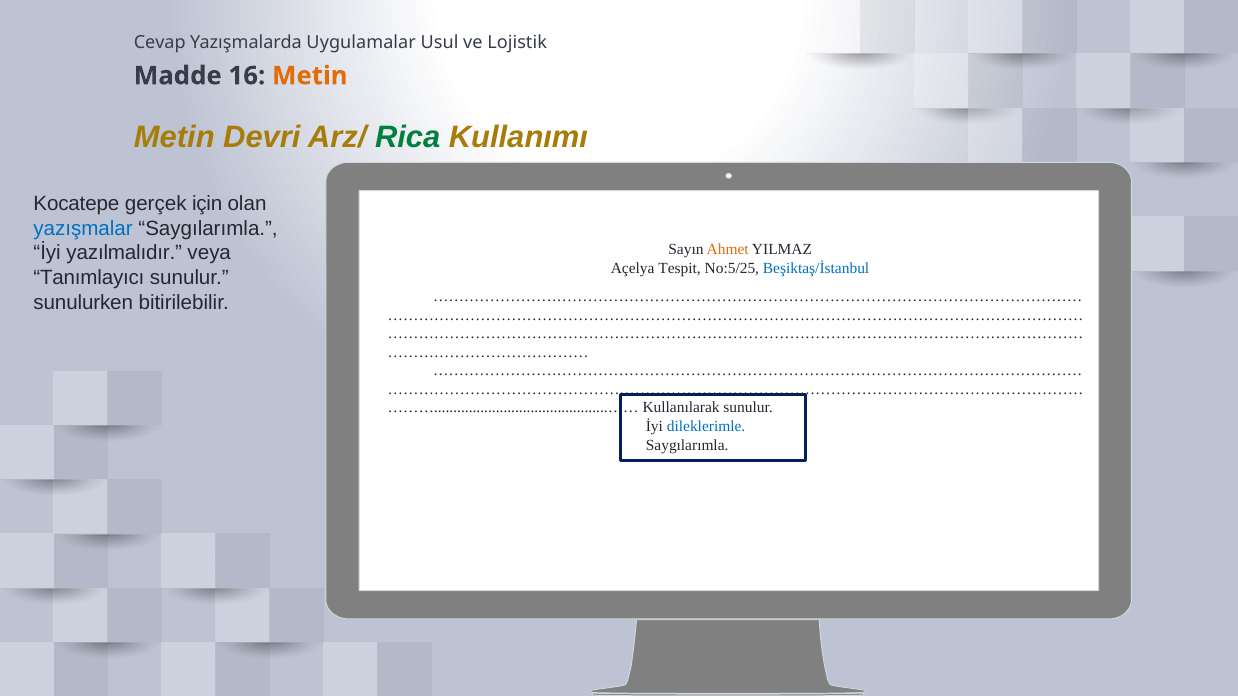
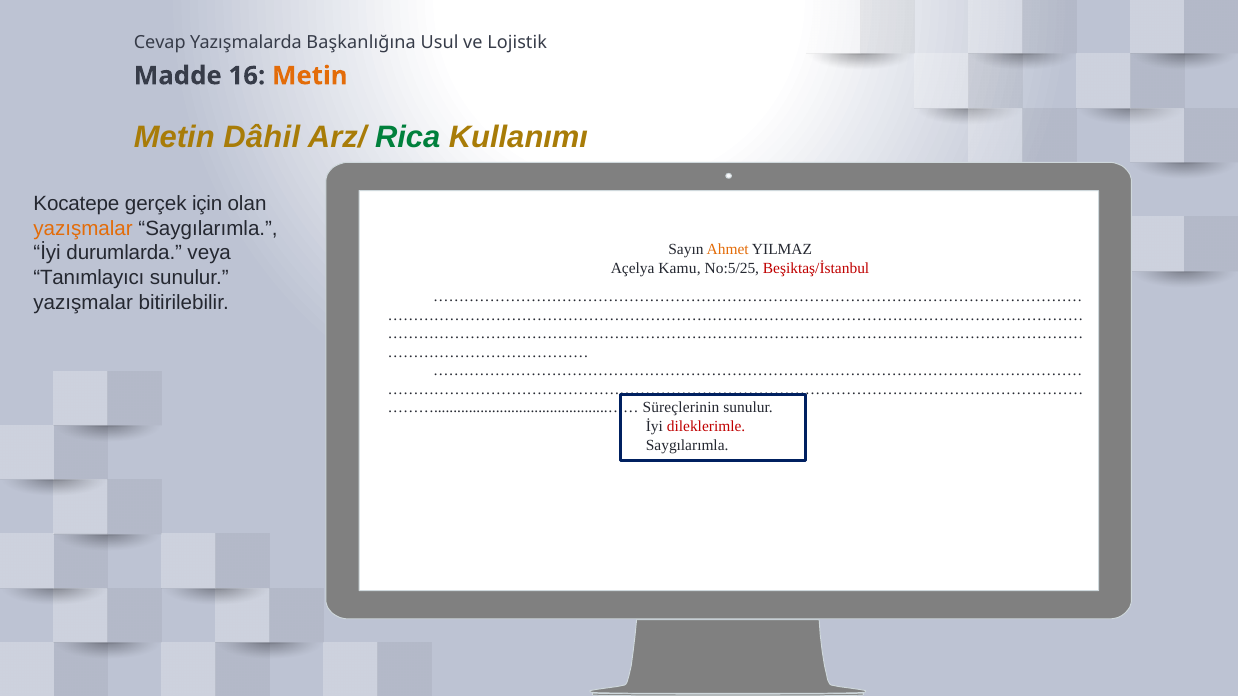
Uygulamalar: Uygulamalar -> Başkanlığına (361, 43)
Devri: Devri -> Dâhil (262, 138)
yazışmalar colour: blue -> orange (83, 228)
yazılmalıdır: yazılmalıdır -> durumlarda (124, 253)
Tespit: Tespit -> Kamu (680, 268)
Beşiktaş/İstanbul colour: blue -> red (816, 268)
sunulurken: sunulurken -> yazışmalar (83, 303)
Kullanılarak: Kullanılarak -> Süreçlerinin (681, 408)
dileklerimle colour: blue -> red (706, 427)
